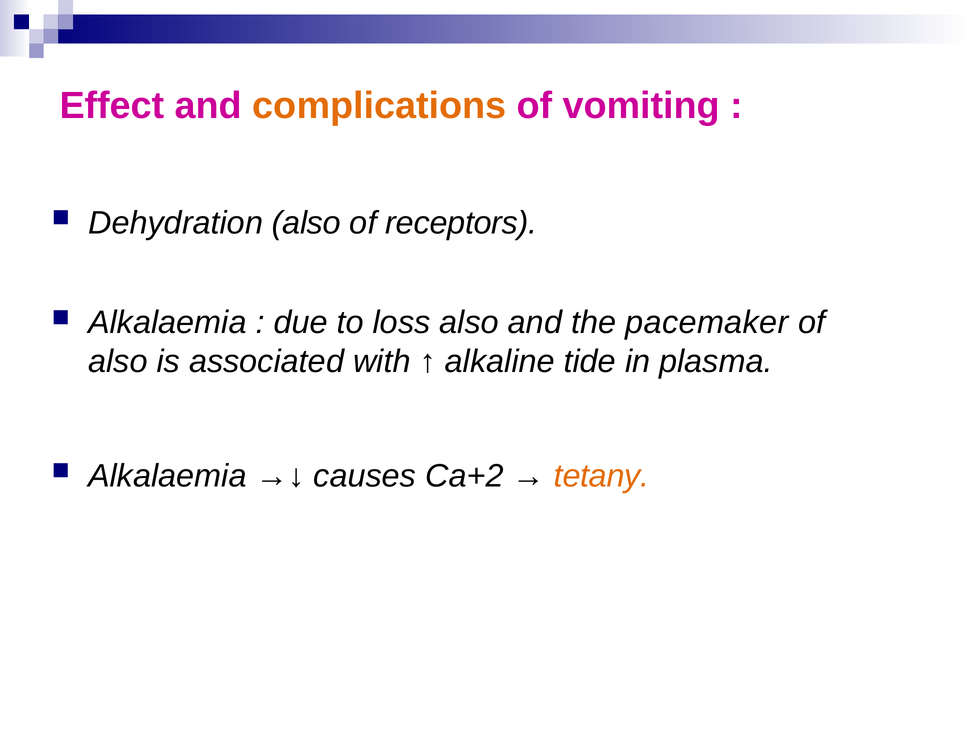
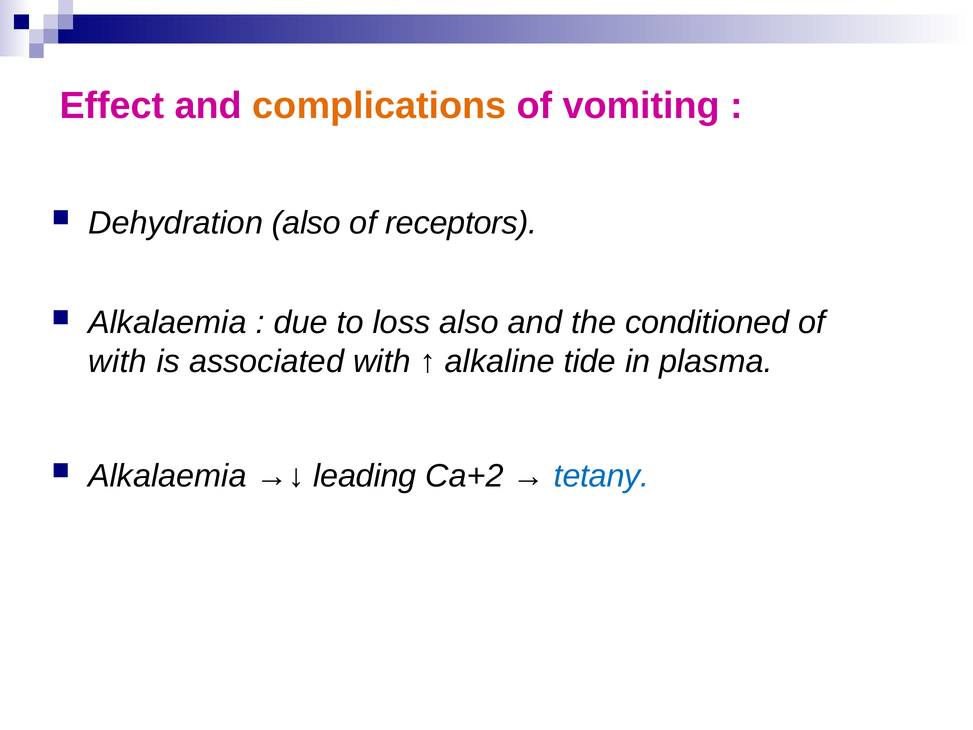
pacemaker: pacemaker -> conditioned (707, 322)
also: also -> with (118, 361)
causes: causes -> leading (365, 476)
tetany colour: orange -> blue (602, 476)
